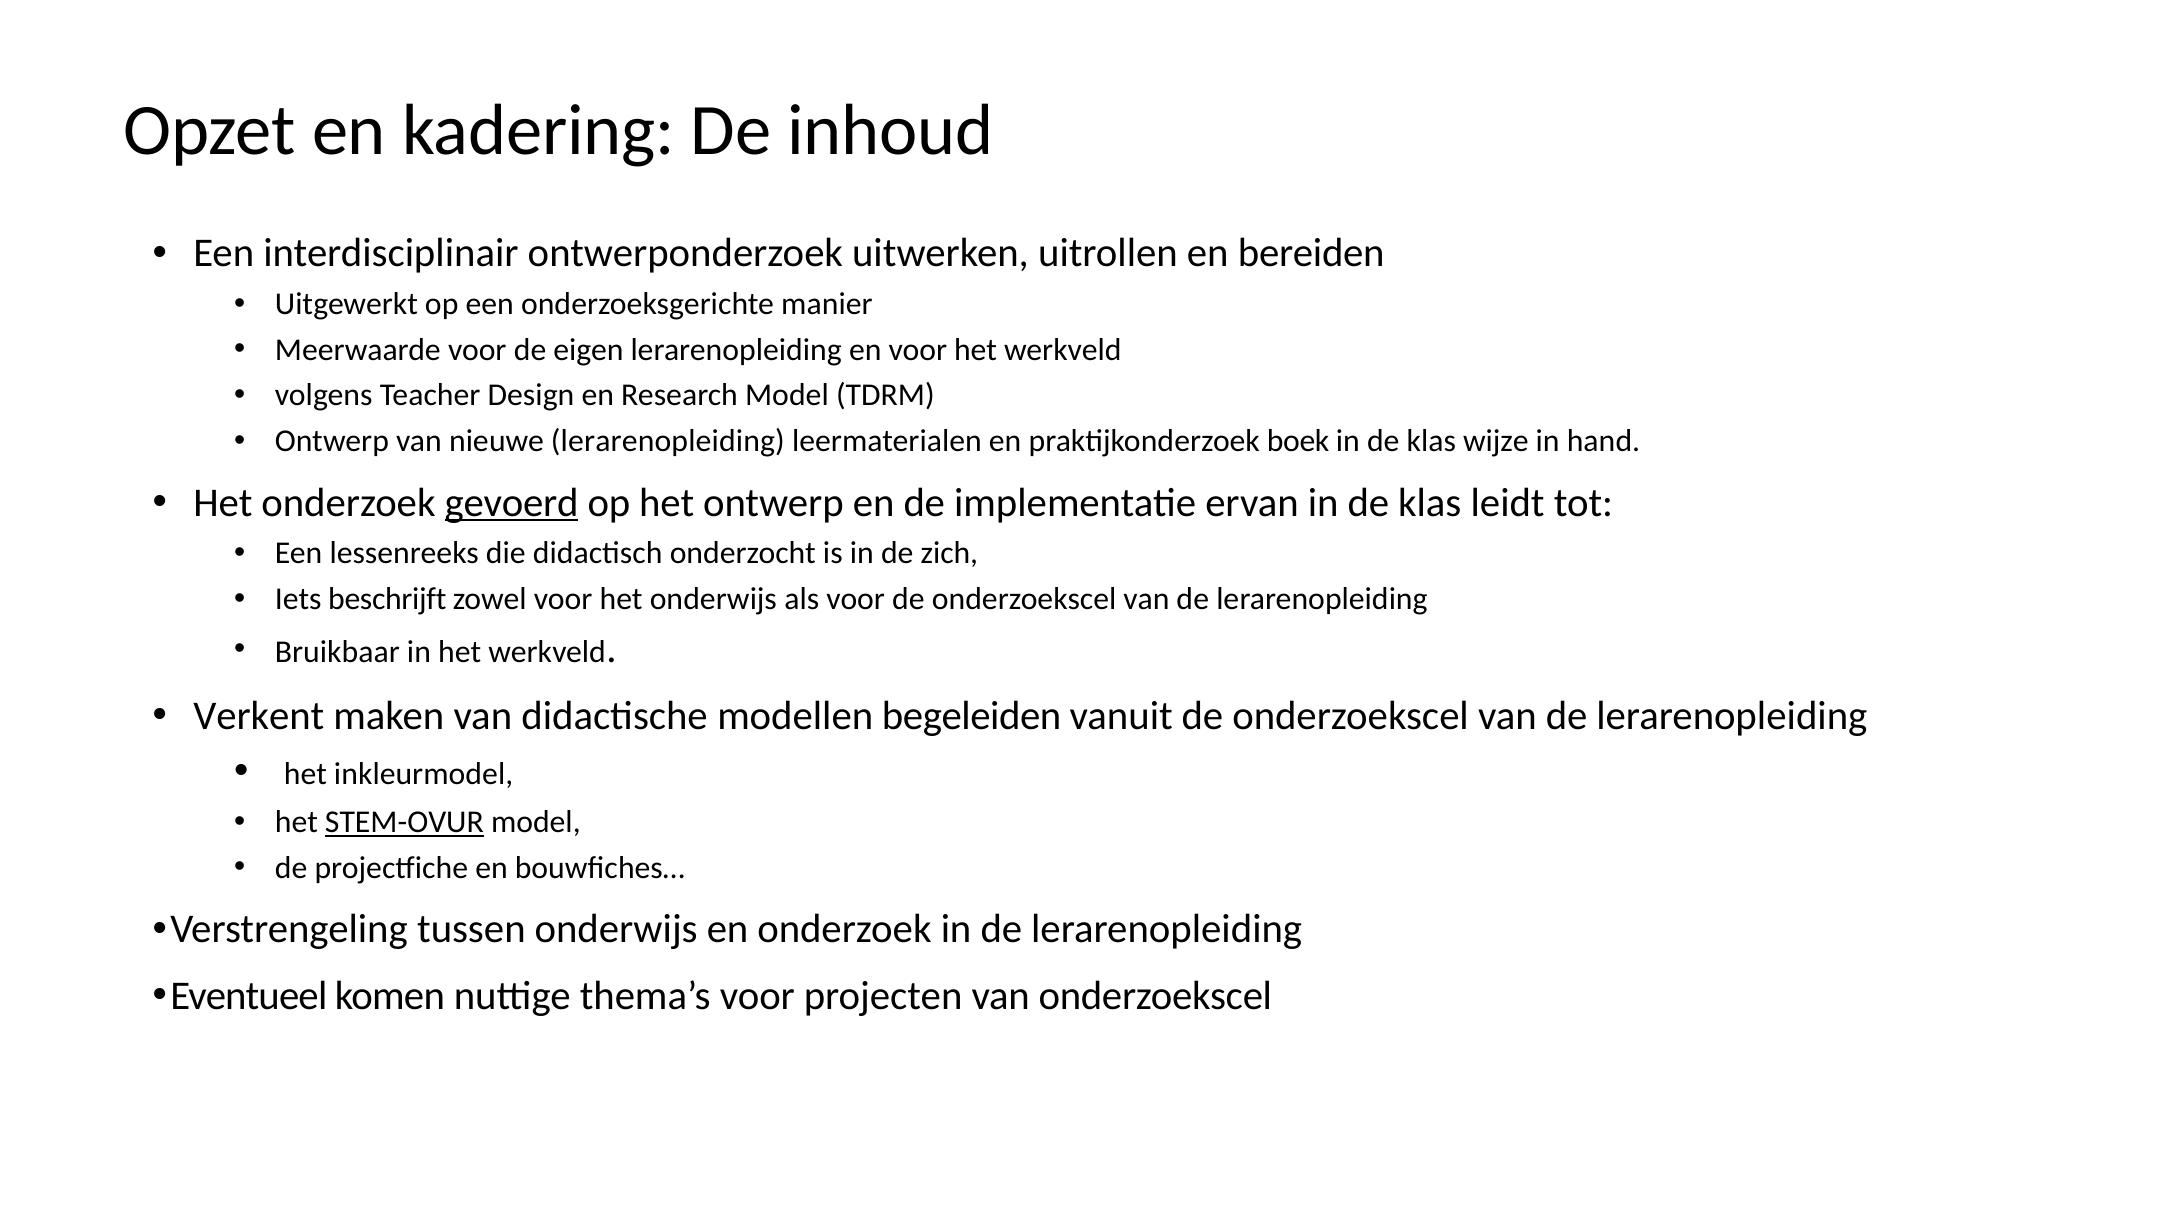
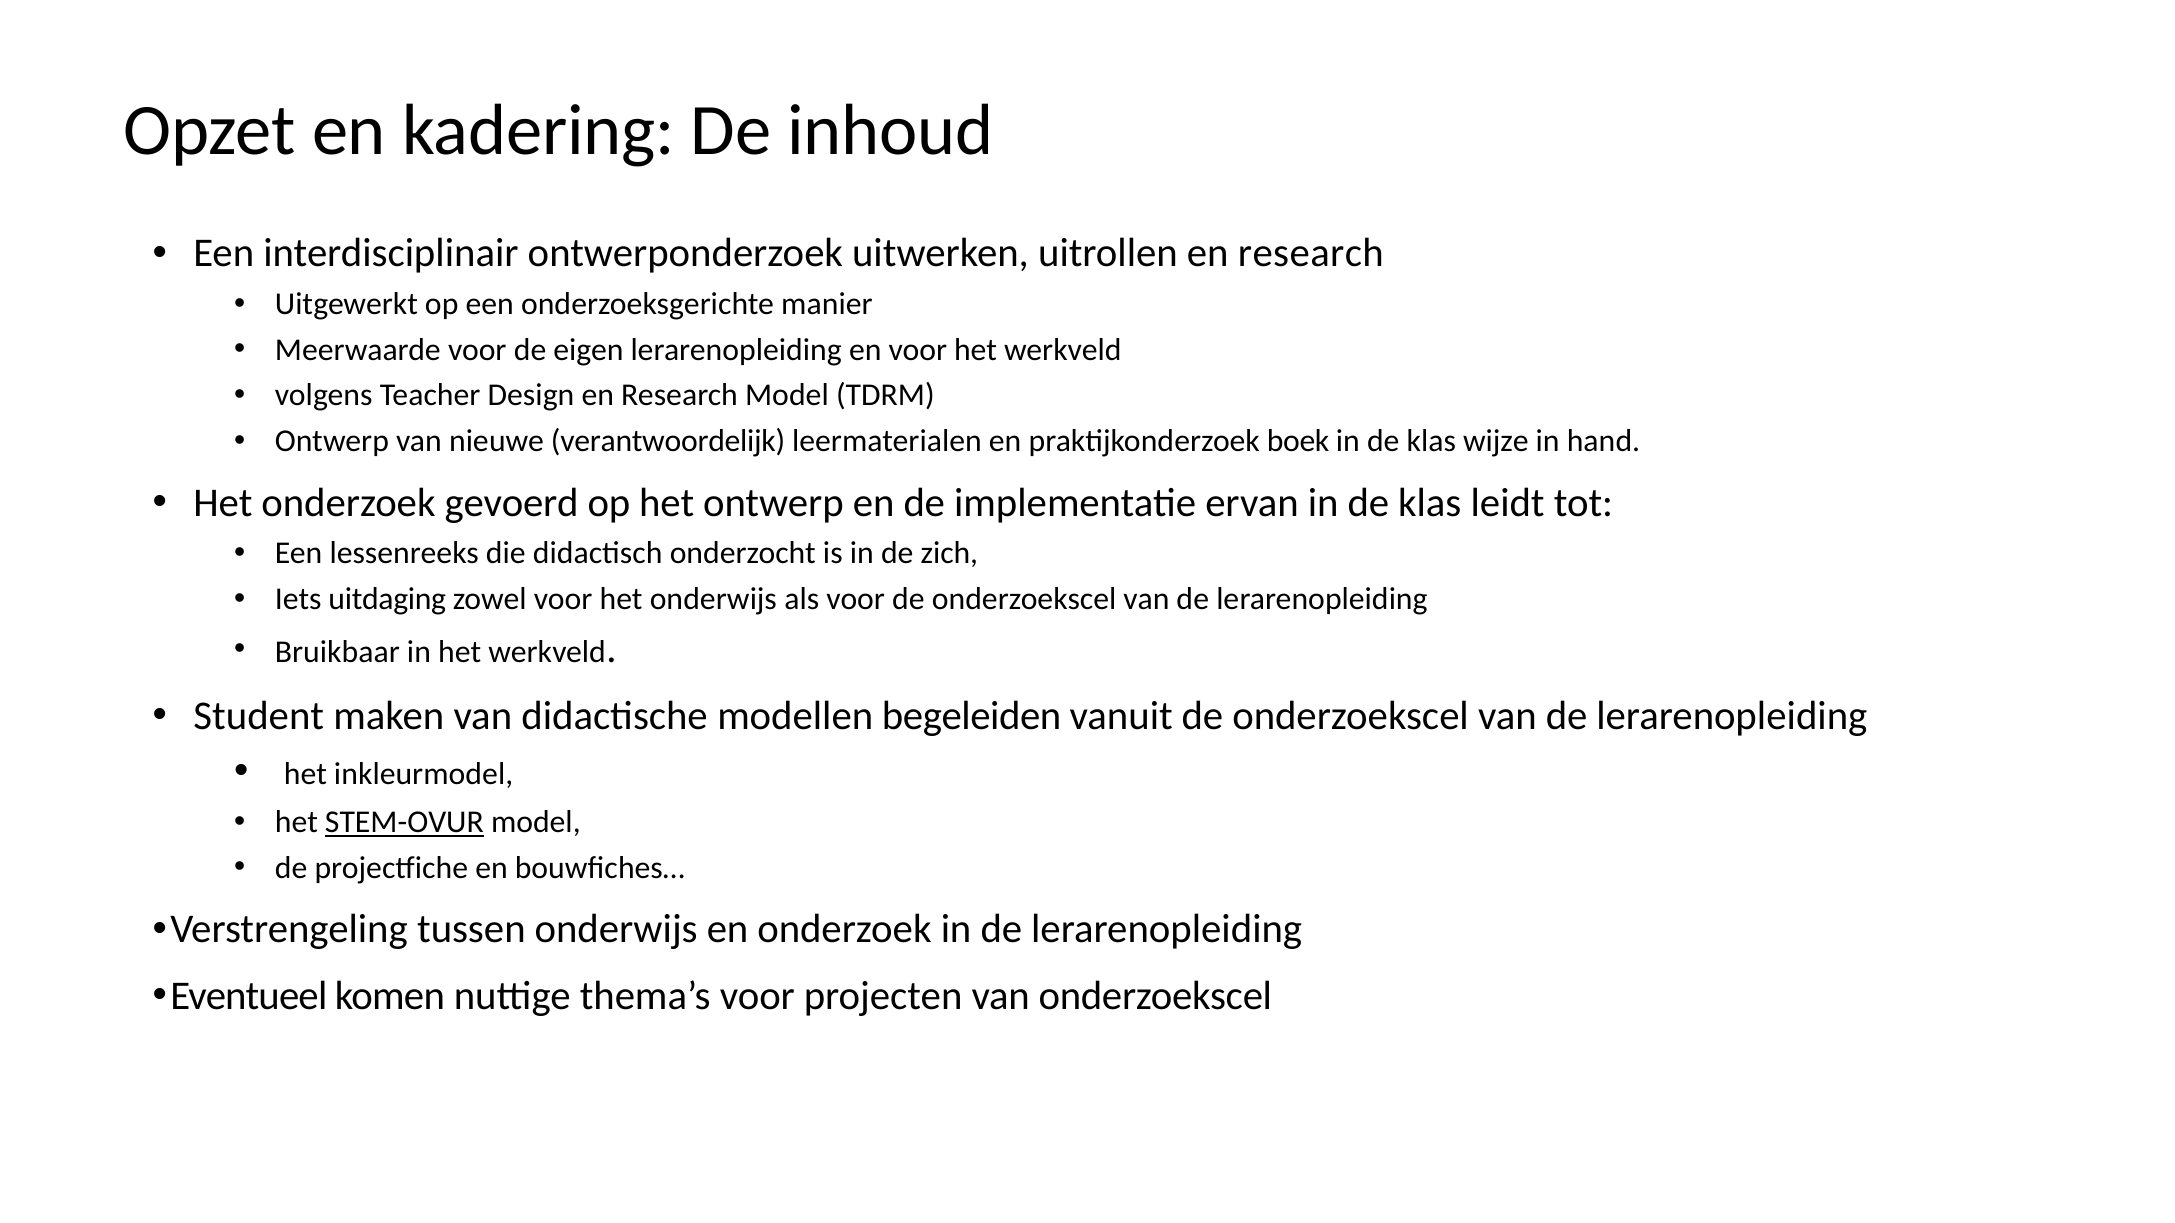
uitrollen en bereiden: bereiden -> research (1311, 254)
nieuwe lerarenopleiding: lerarenopleiding -> verantwoordelijk (668, 441)
gevoerd underline: present -> none (512, 503)
beschrijft: beschrijft -> uitdaging (387, 599)
Verkent: Verkent -> Student (259, 716)
